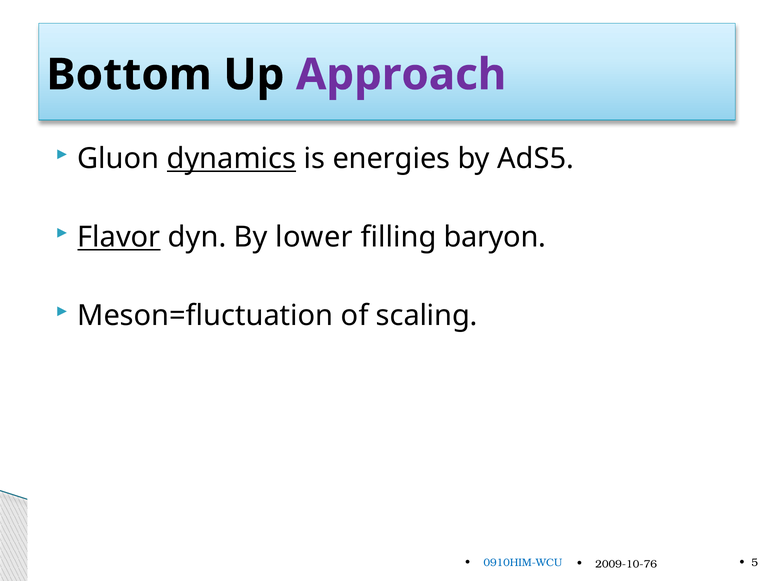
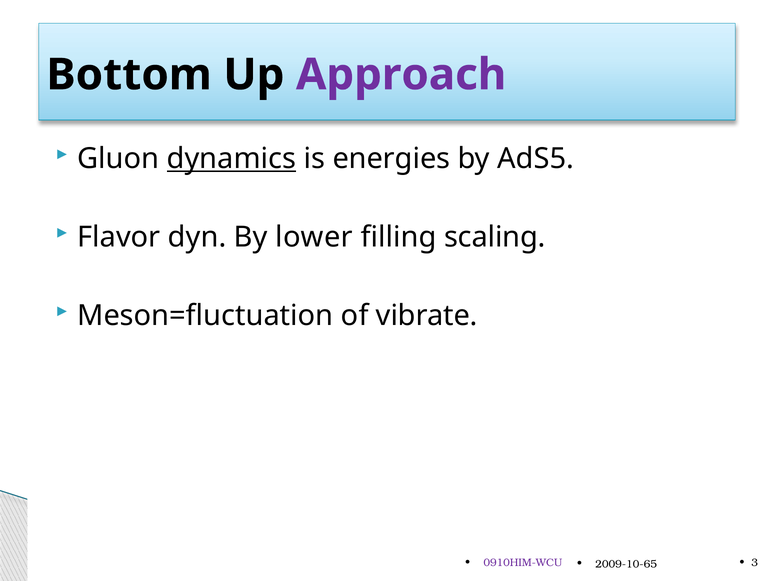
Flavor underline: present -> none (119, 237)
baryon: baryon -> scaling (495, 237)
scaling: scaling -> vibrate (427, 315)
0910HIM-WCU colour: blue -> purple (523, 562)
5: 5 -> 3 (755, 562)
2009-10-76: 2009-10-76 -> 2009-10-65 (626, 564)
